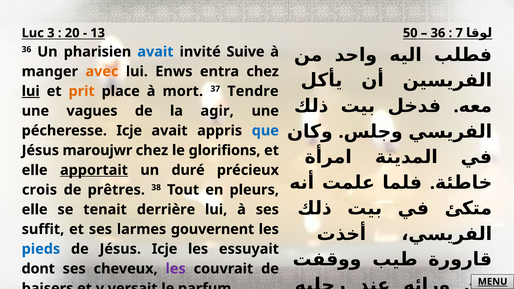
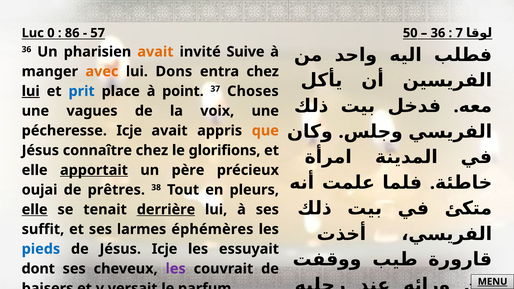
3: 3 -> 0 (51, 33)
20: 20 -> 86 (72, 33)
13: 13 -> 57 (98, 33)
avait colour: blue -> orange (155, 52)
Enws: Enws -> Dons (174, 71)
prit colour: orange -> blue (82, 91)
mort: mort -> point (183, 91)
Tendre: Tendre -> Choses (253, 91)
agir: agir -> voix (217, 111)
que colour: blue -> orange (265, 131)
maroujwr: maroujwr -> connaître (97, 150)
duré: duré -> père (188, 170)
crois: crois -> oujai (40, 190)
elle underline: none -> present (35, 210)
derrière underline: none -> present (166, 210)
gouvernent: gouvernent -> éphémères (212, 229)
